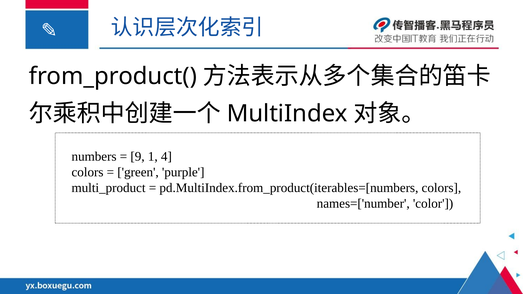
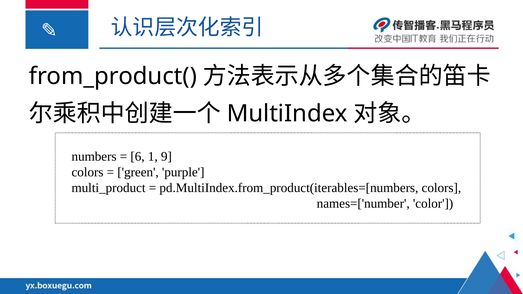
9: 9 -> 6 (138, 157)
4: 4 -> 9 (166, 157)
